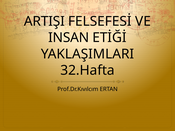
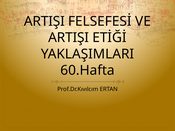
INSAN: INSAN -> ARTIŞI (69, 38)
32.Hafta: 32.Hafta -> 60.Hafta (87, 70)
